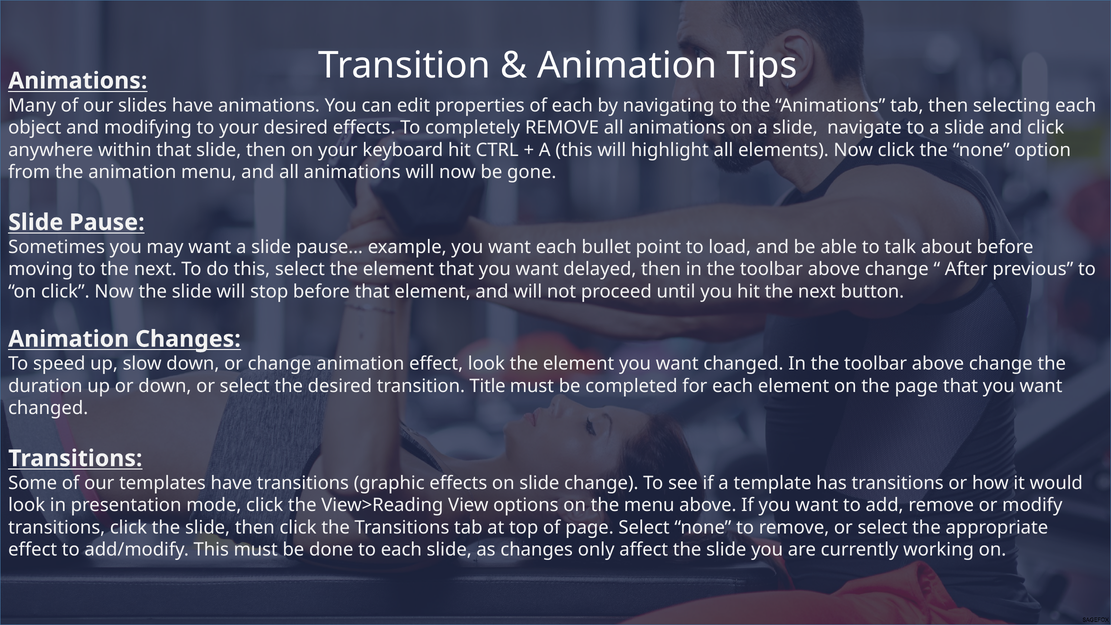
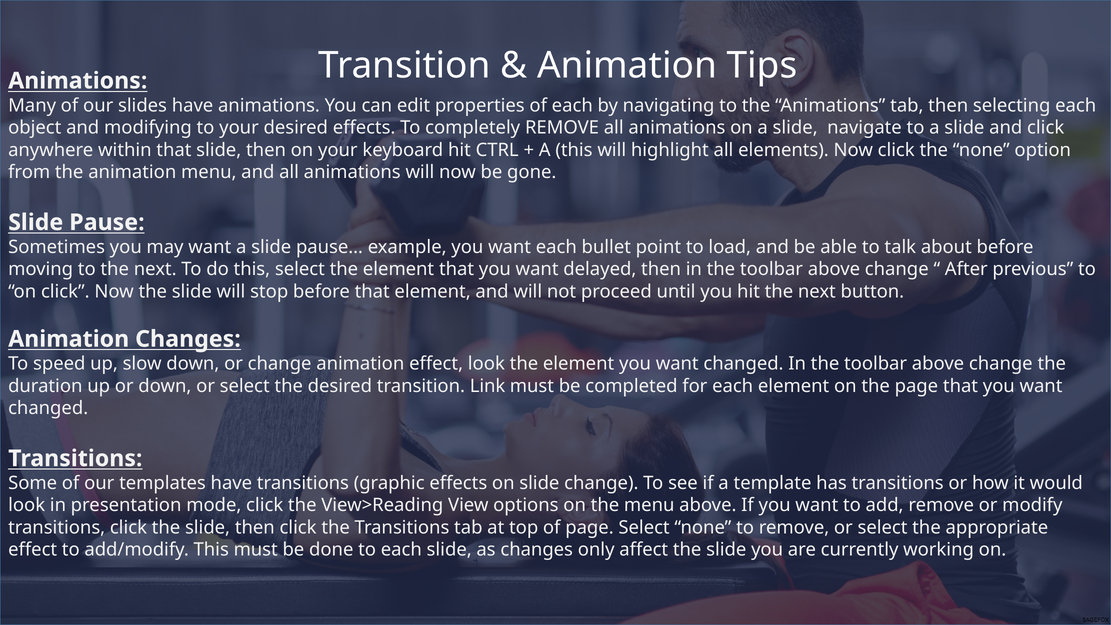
Title: Title -> Link (488, 386)
